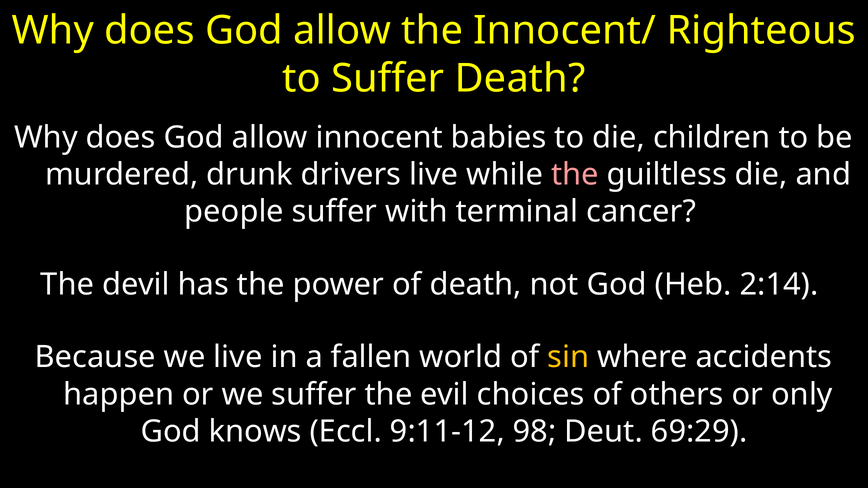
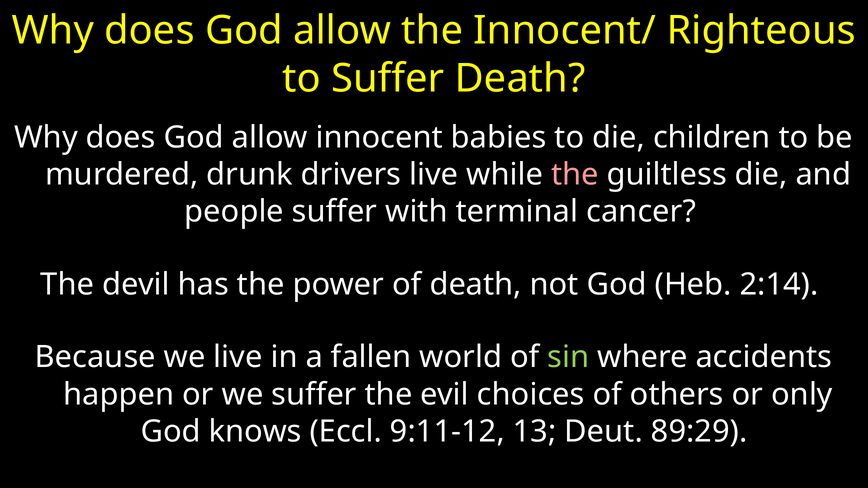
sin colour: yellow -> light green (568, 357)
98: 98 -> 13 (535, 432)
69:29: 69:29 -> 89:29 (699, 432)
